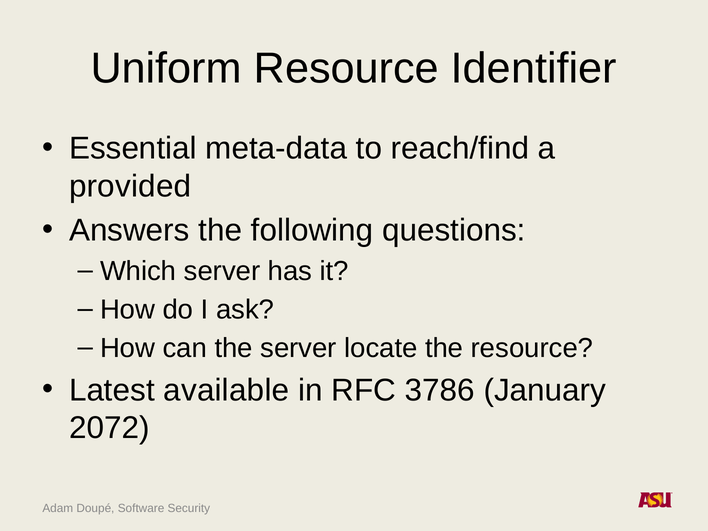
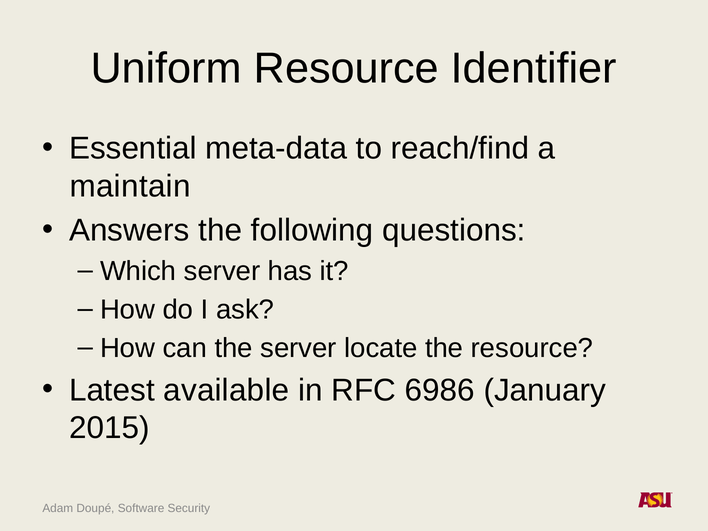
provided: provided -> maintain (130, 186)
3786: 3786 -> 6986 (440, 390)
2072: 2072 -> 2015 (109, 428)
